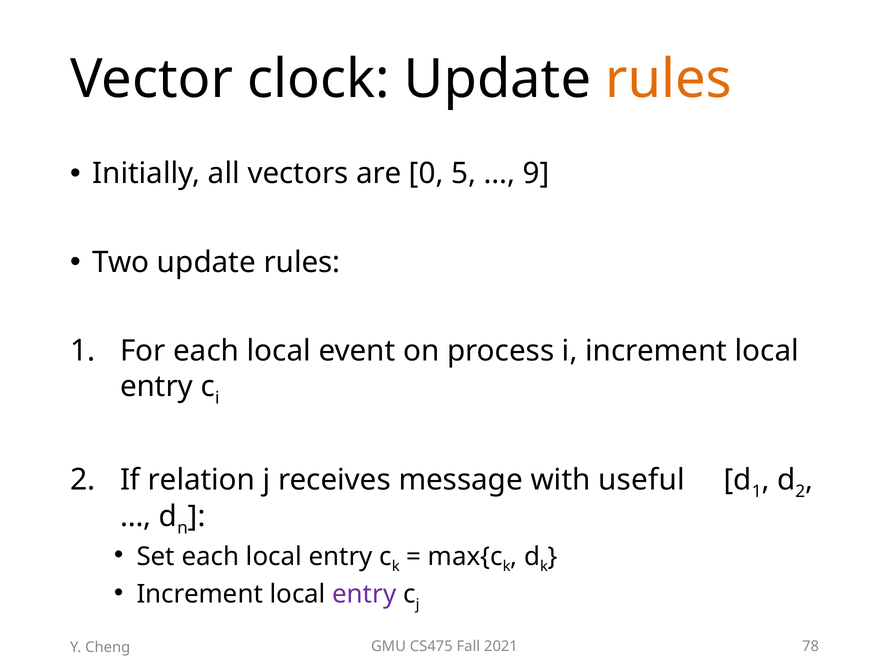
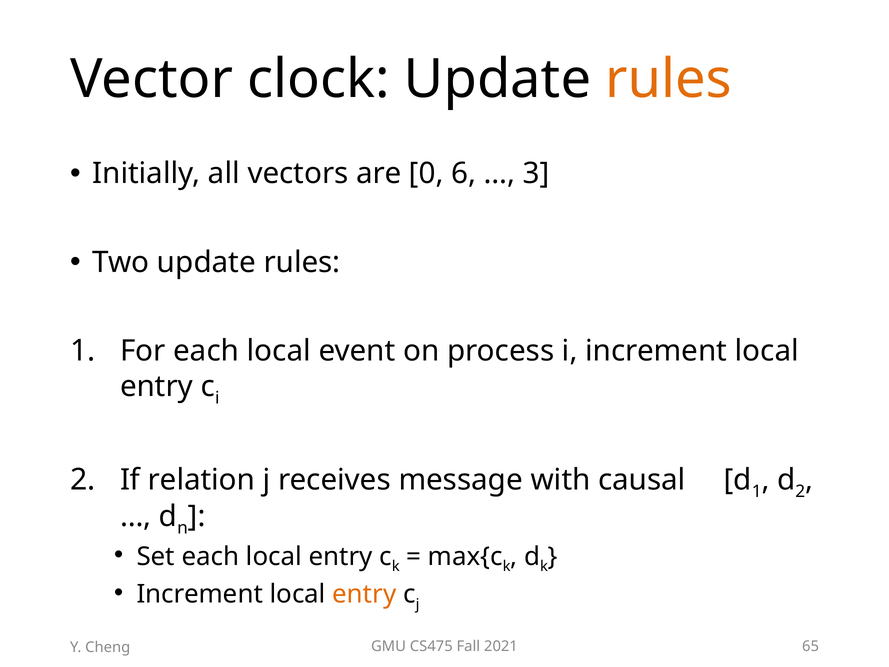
5: 5 -> 6 (464, 174)
9: 9 -> 3 (536, 174)
useful: useful -> causal (642, 480)
entry colour: purple -> orange (364, 594)
78: 78 -> 65 (811, 646)
